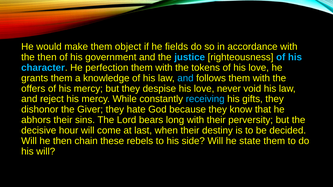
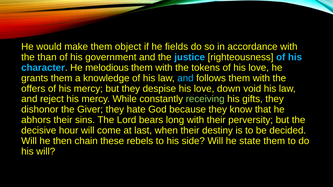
the then: then -> than (47, 57)
perfection: perfection -> melodious (107, 68)
never: never -> down (229, 89)
receiving colour: light blue -> light green (205, 99)
